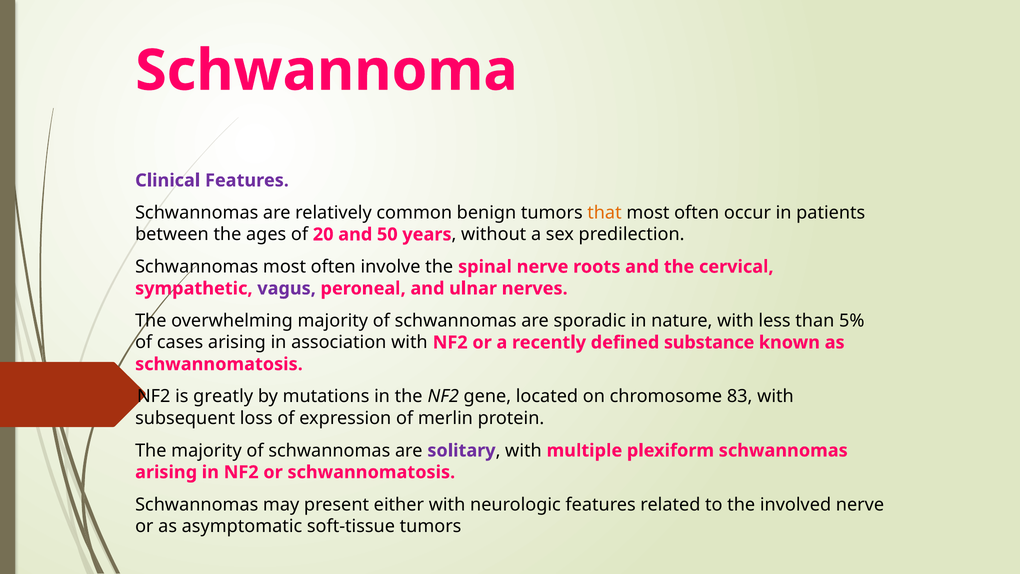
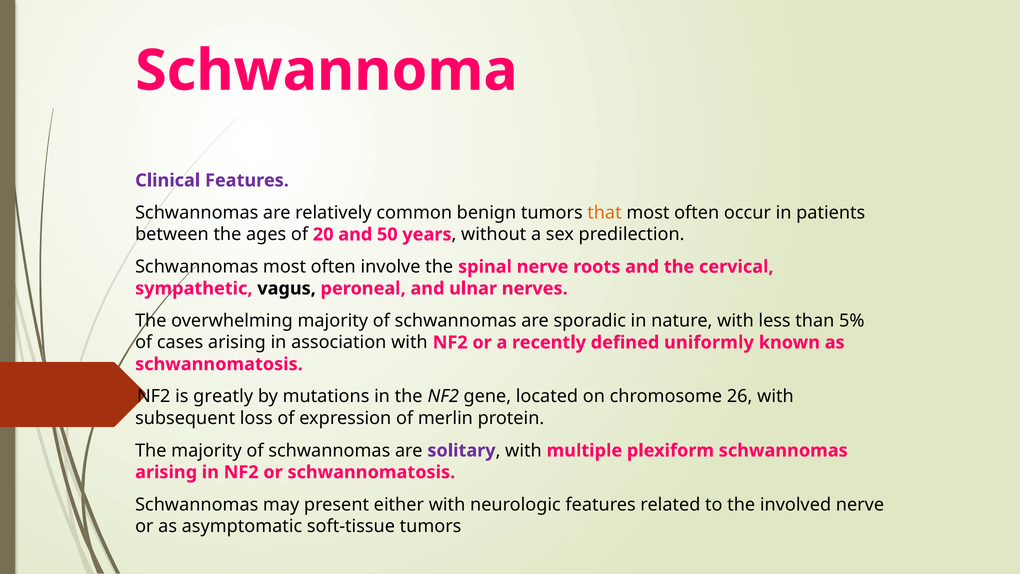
vagus colour: purple -> black (287, 288)
substance: substance -> uniformly (709, 342)
83: 83 -> 26 (740, 396)
